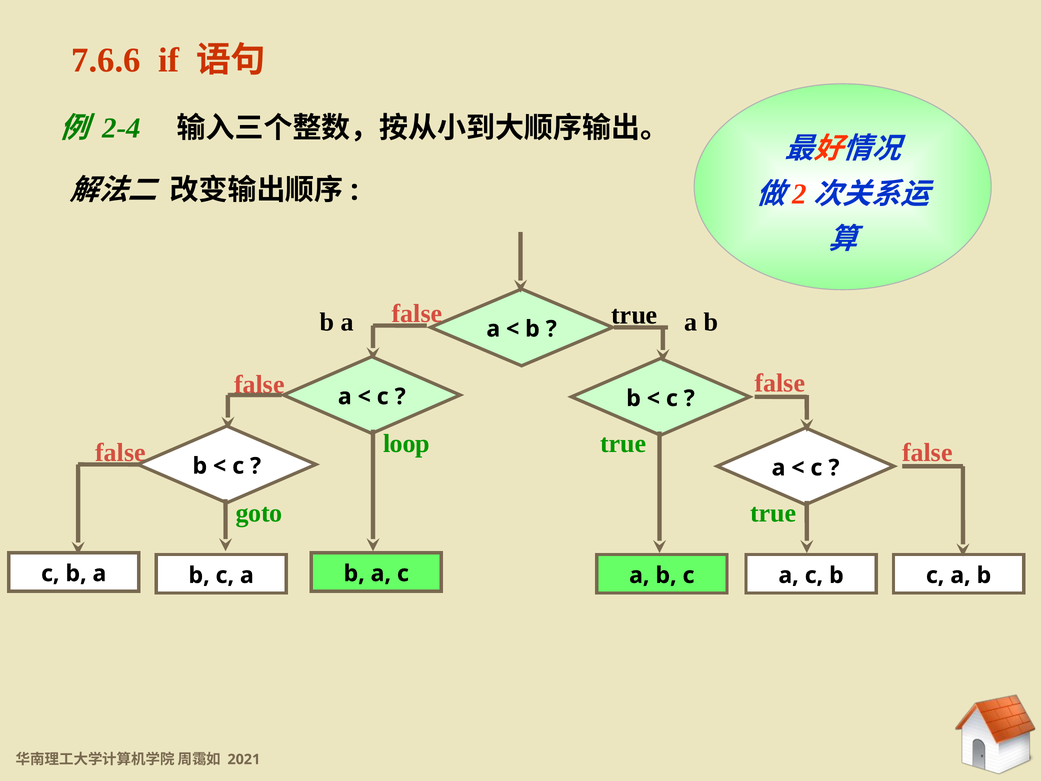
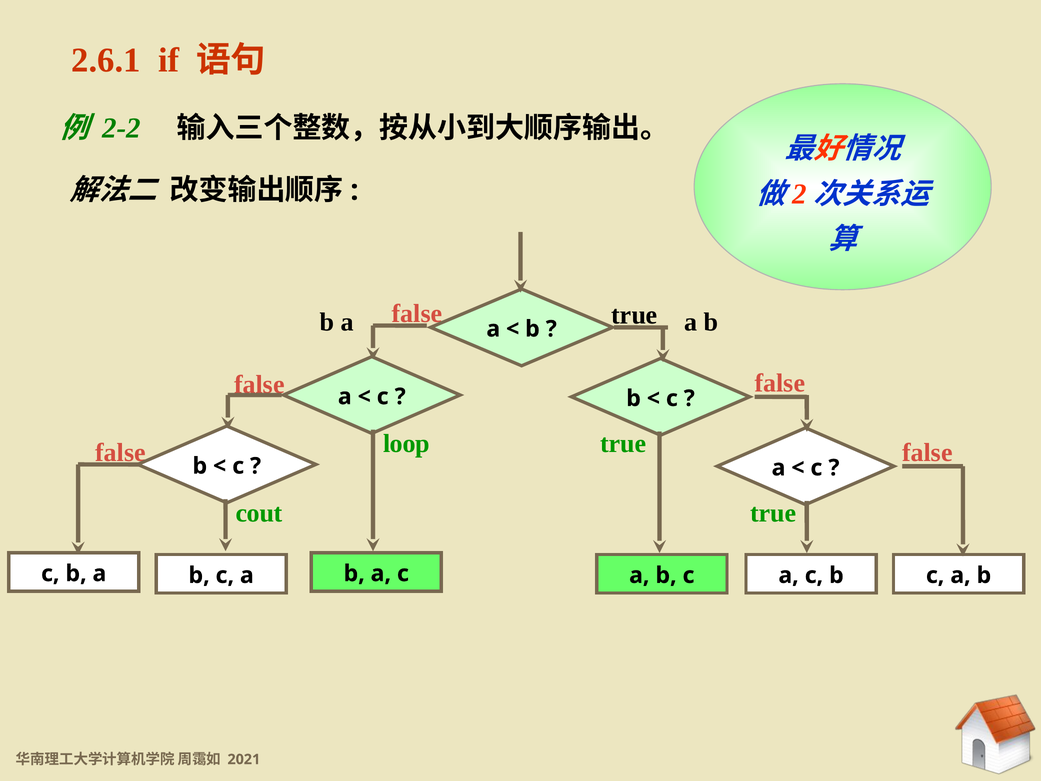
7.6.6: 7.6.6 -> 2.6.1 (106, 60)
2-4: 2-4 -> 2-2 (121, 128)
goto: goto -> cout (259, 513)
